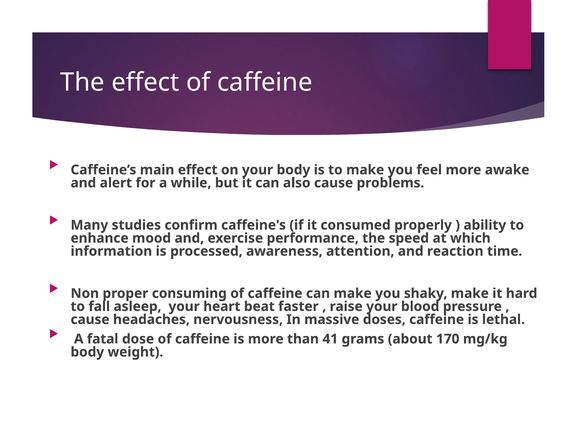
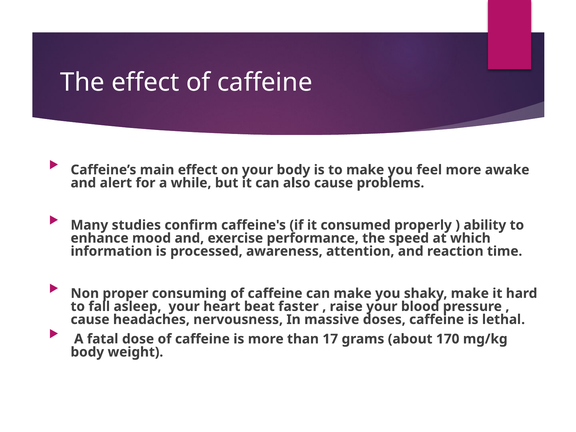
41: 41 -> 17 (330, 339)
